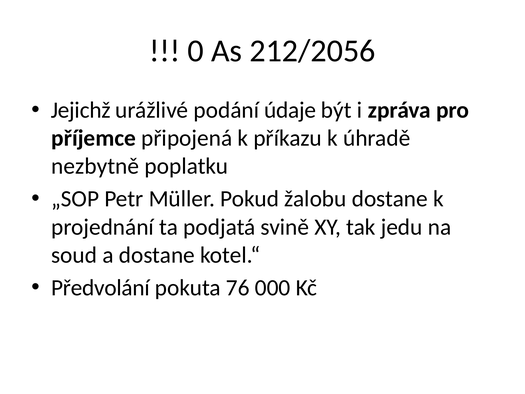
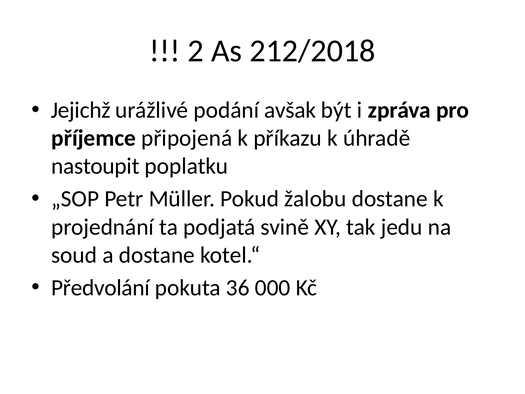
0: 0 -> 2 (196, 51)
212/2056: 212/2056 -> 212/2018 (312, 51)
údaje: údaje -> avšak (290, 110)
nezbytně: nezbytně -> nastoupit (95, 166)
76: 76 -> 36 (238, 288)
